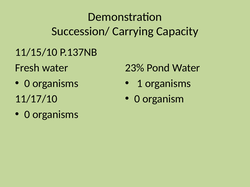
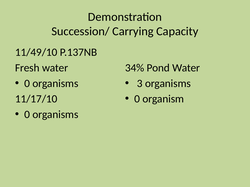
11/15/10: 11/15/10 -> 11/49/10 (36, 52)
23%: 23% -> 34% (135, 68)
1: 1 -> 3 (140, 84)
